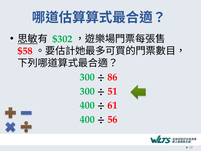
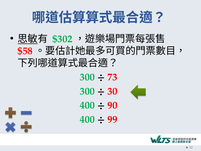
86: 86 -> 73 (112, 77)
51: 51 -> 30 (112, 91)
61: 61 -> 90 (112, 105)
56: 56 -> 99 (112, 119)
